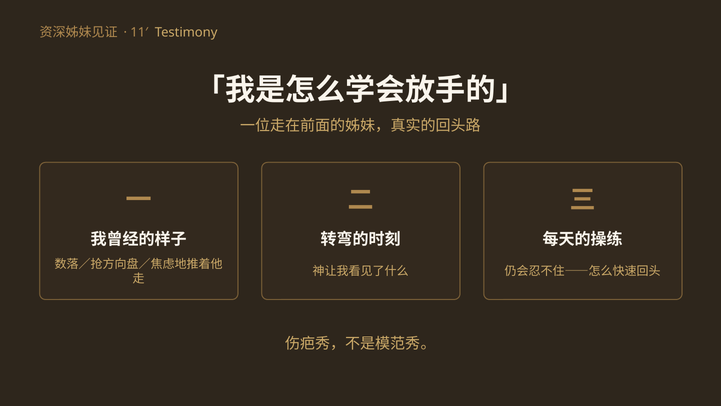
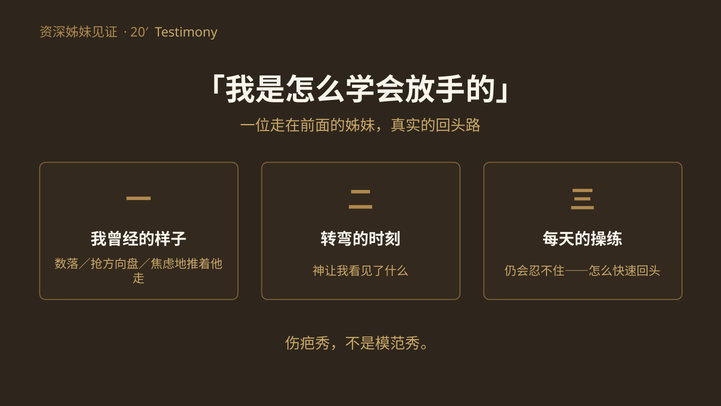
11′: 11′ -> 20′ (139, 33)
